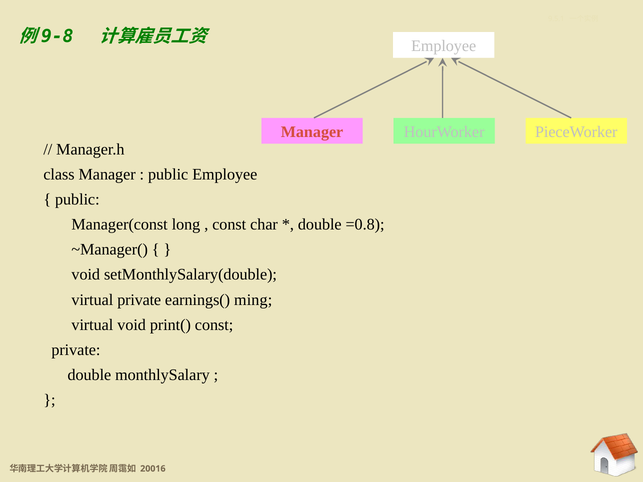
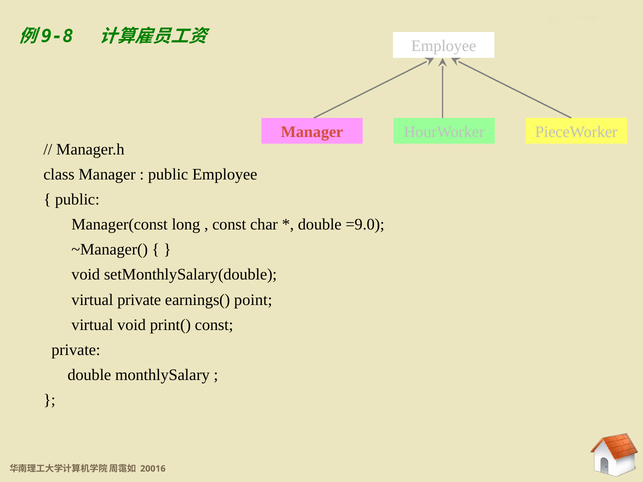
=0.8: =0.8 -> =9.0 (365, 225)
ming: ming -> point (253, 300)
